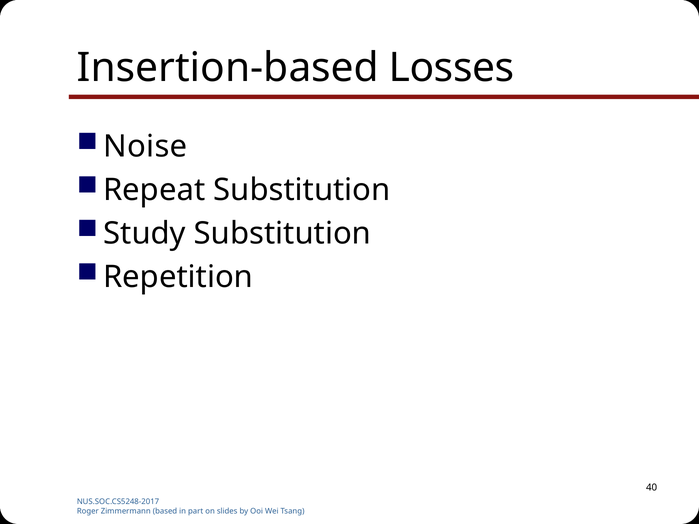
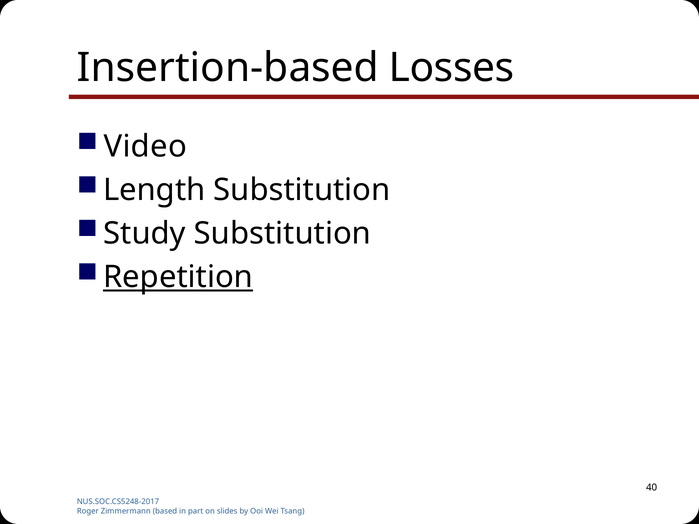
Noise: Noise -> Video (145, 147)
Repeat: Repeat -> Length (154, 190)
Repetition underline: none -> present (178, 277)
